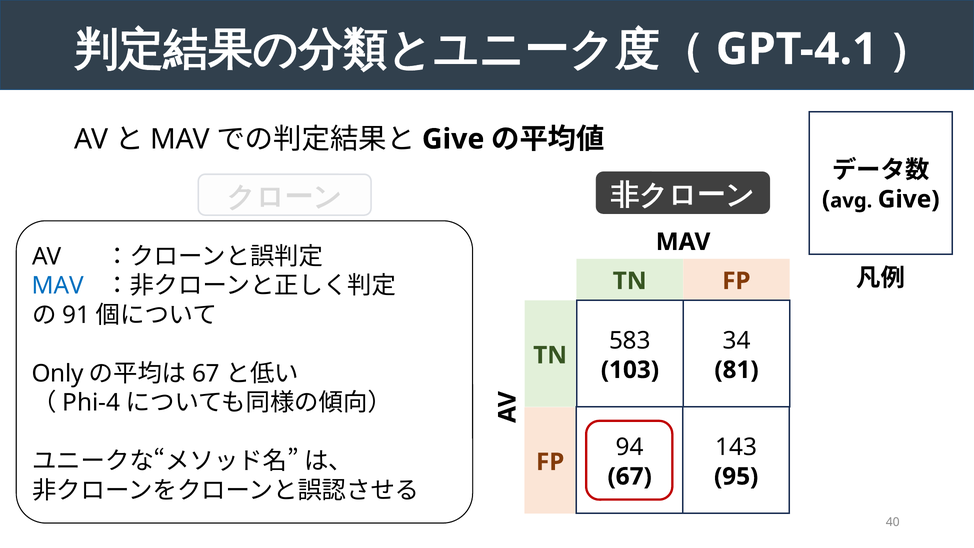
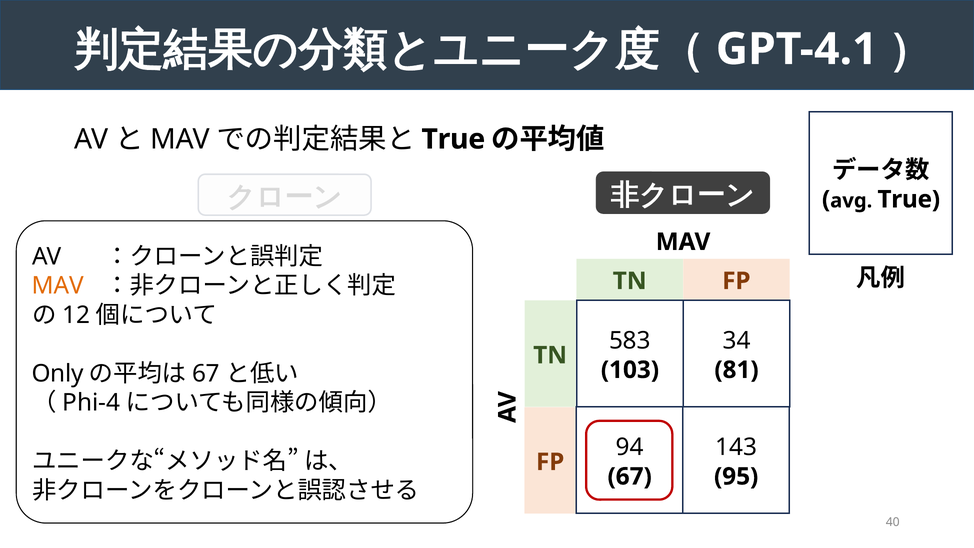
Give: Give -> True (453, 139)
avg Give: Give -> True (909, 199)
MAV colour: blue -> orange (58, 286)
91: 91 -> 12 (76, 315)
